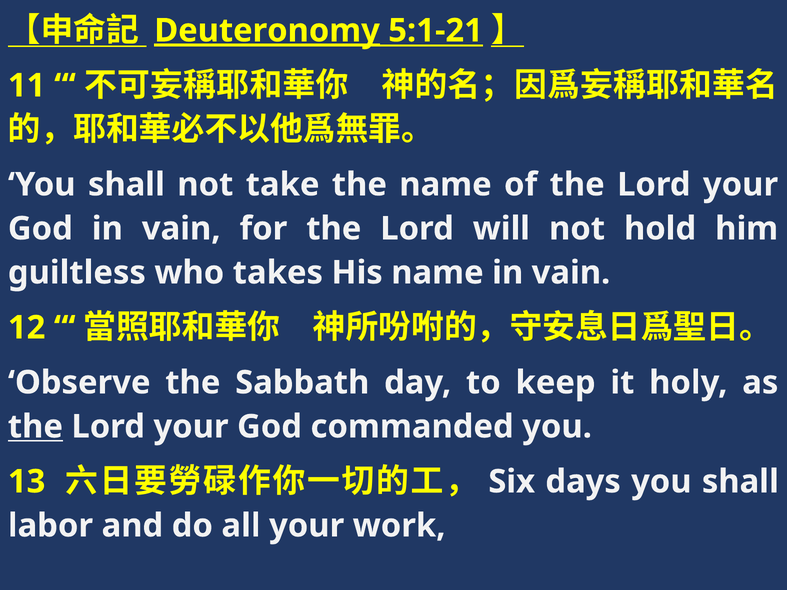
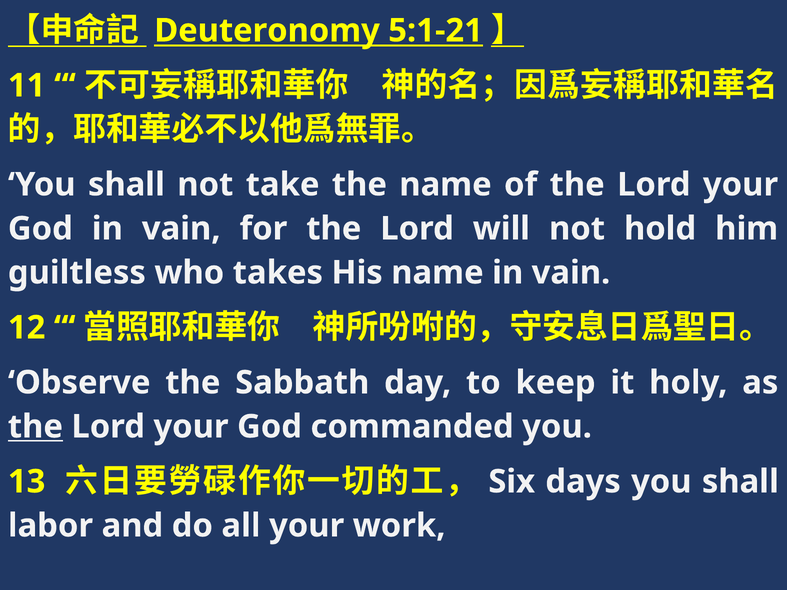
Deuteronomy underline: present -> none (267, 31)
